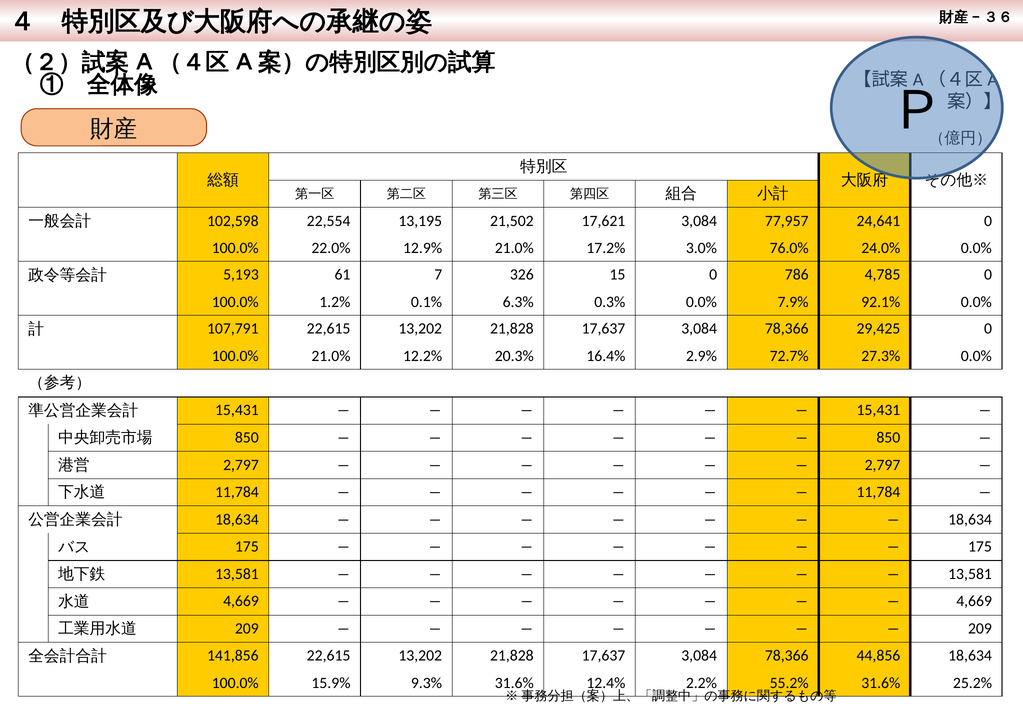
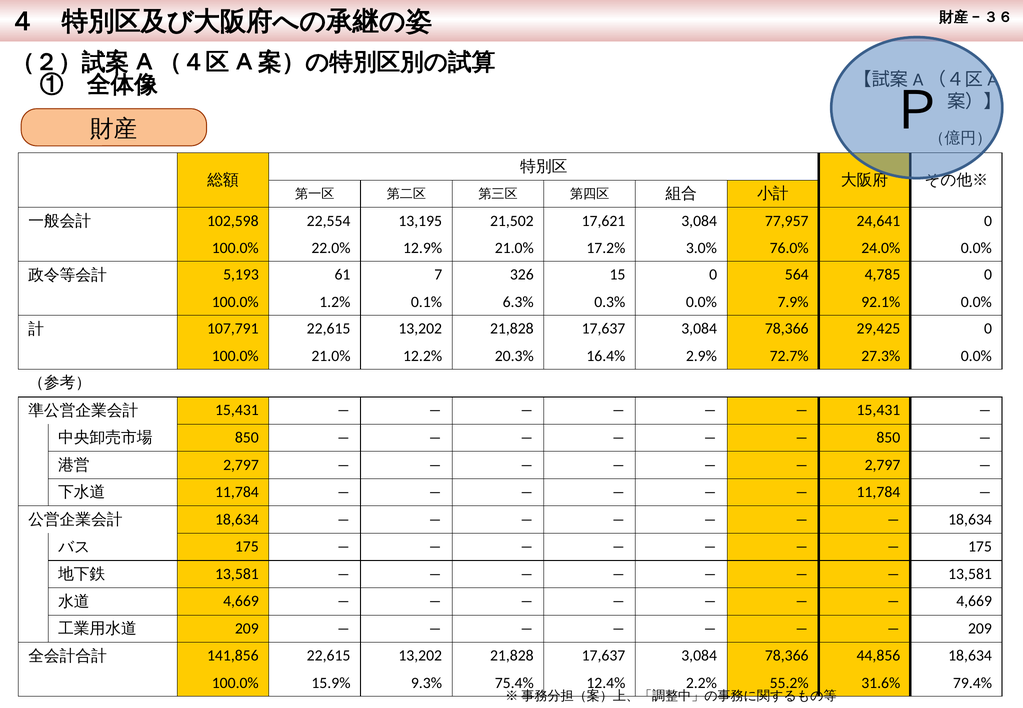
786: 786 -> 564 (797, 275)
9.3% 31.6%: 31.6% -> 75.4% (514, 683)
25.2%: 25.2% -> 79.4% (972, 683)
